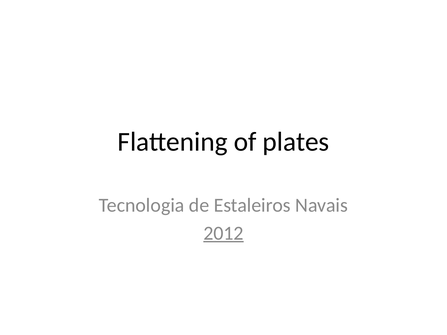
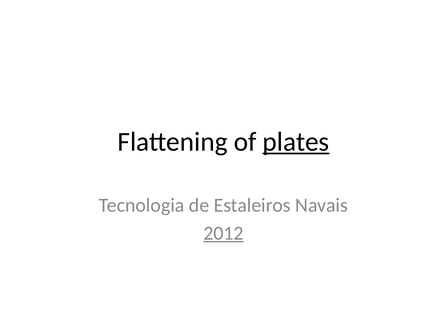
plates underline: none -> present (296, 142)
